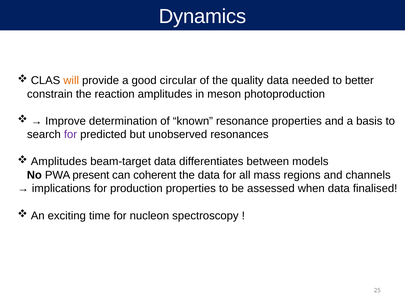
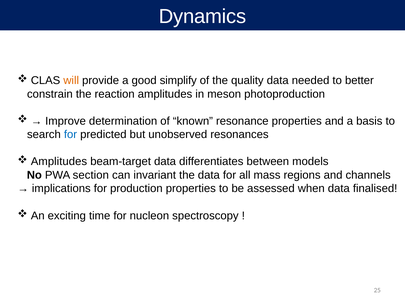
circular: circular -> simplify (178, 80)
for colour: purple -> blue (70, 134)
present: present -> section (91, 175)
coherent: coherent -> invariant (155, 175)
